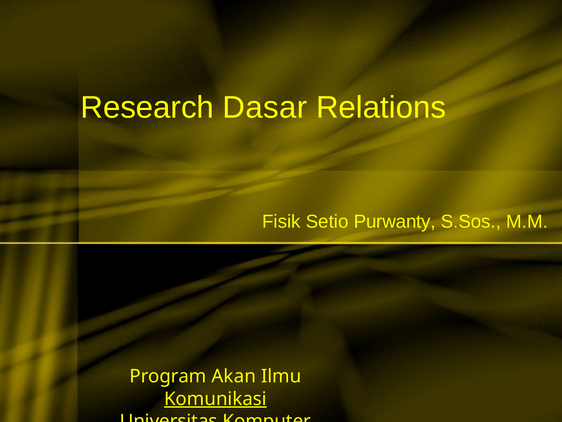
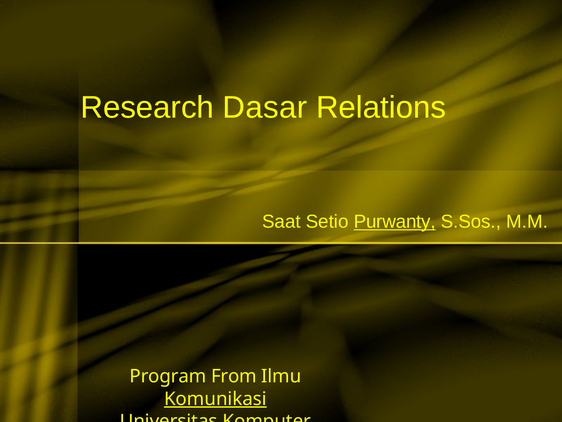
Fisik: Fisik -> Saat (281, 221)
Purwanty underline: none -> present (395, 221)
Akan: Akan -> From (234, 376)
